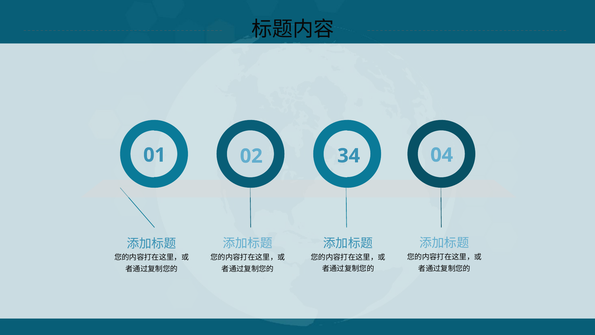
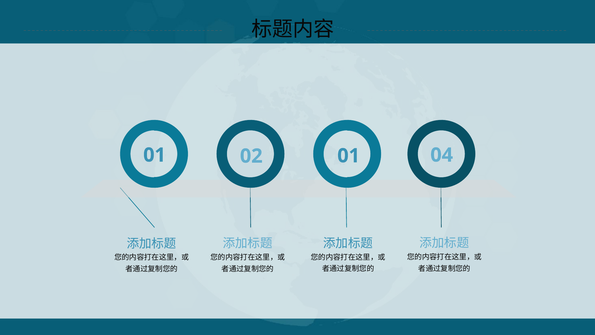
01 34: 34 -> 01 (349, 156)
